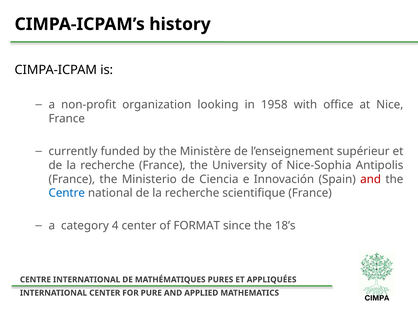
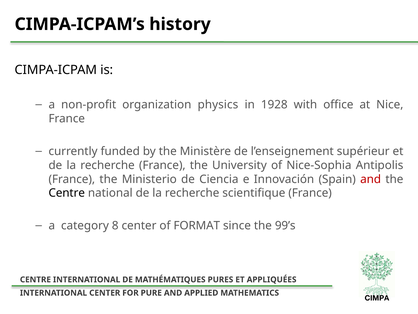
looking: looking -> physics (218, 105)
1958: 1958 -> 1928 (274, 105)
Centre colour: blue -> black (67, 193)
4: 4 -> 8 (115, 225)
18’s: 18’s -> 99’s (285, 225)
